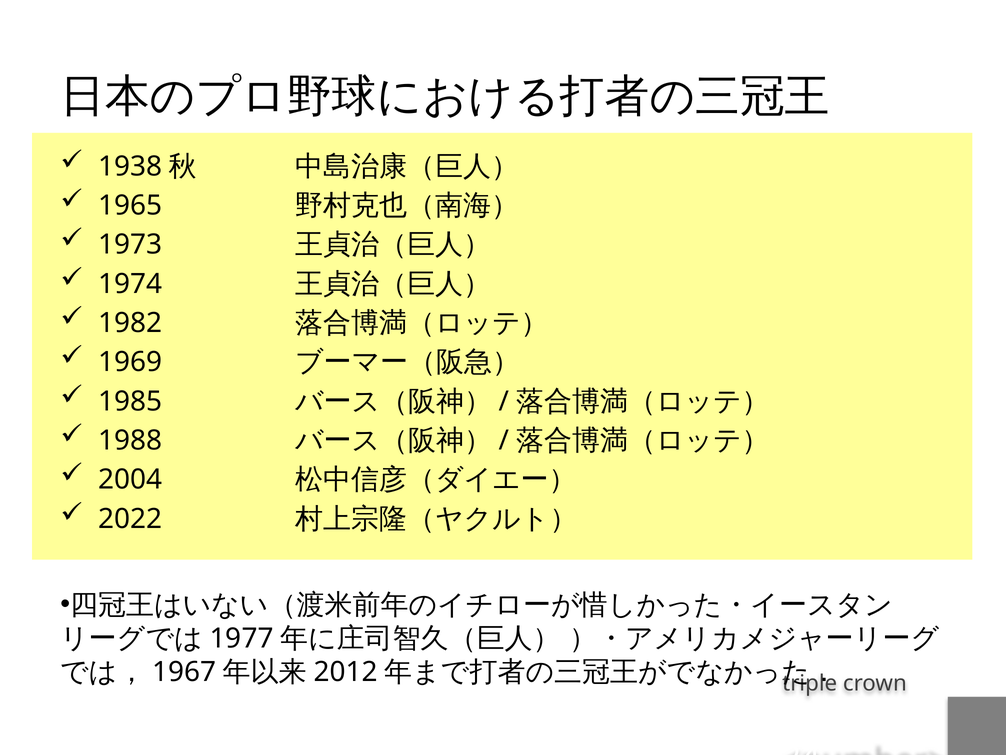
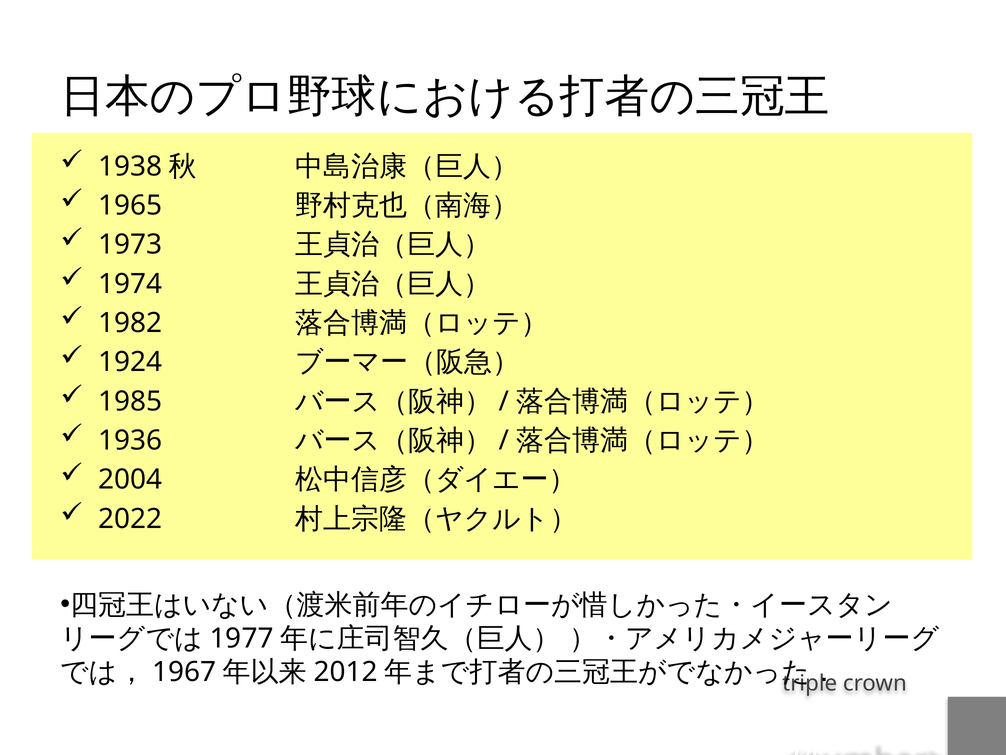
1969: 1969 -> 1924 (130, 362)
1988: 1988 -> 1936 (130, 440)
